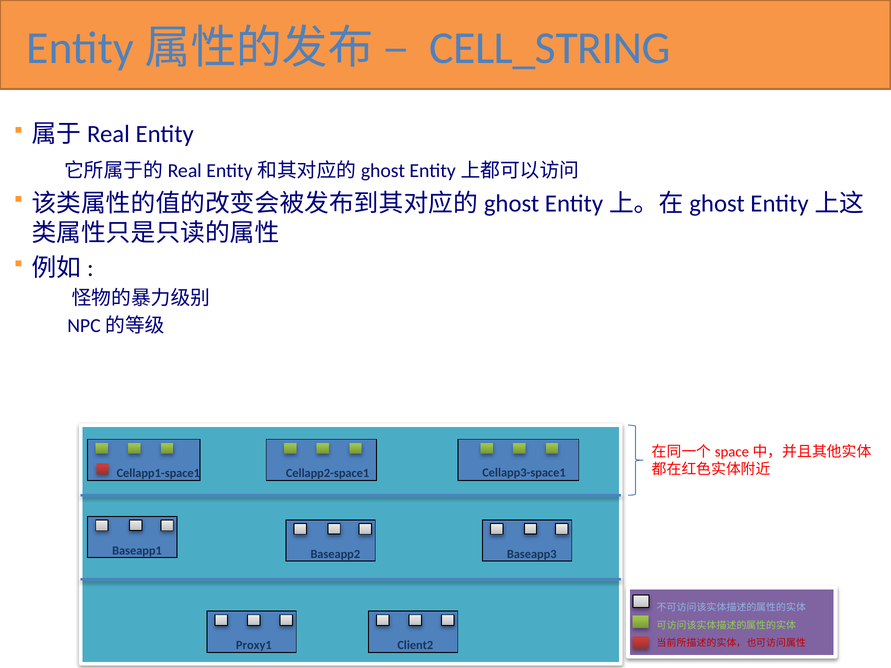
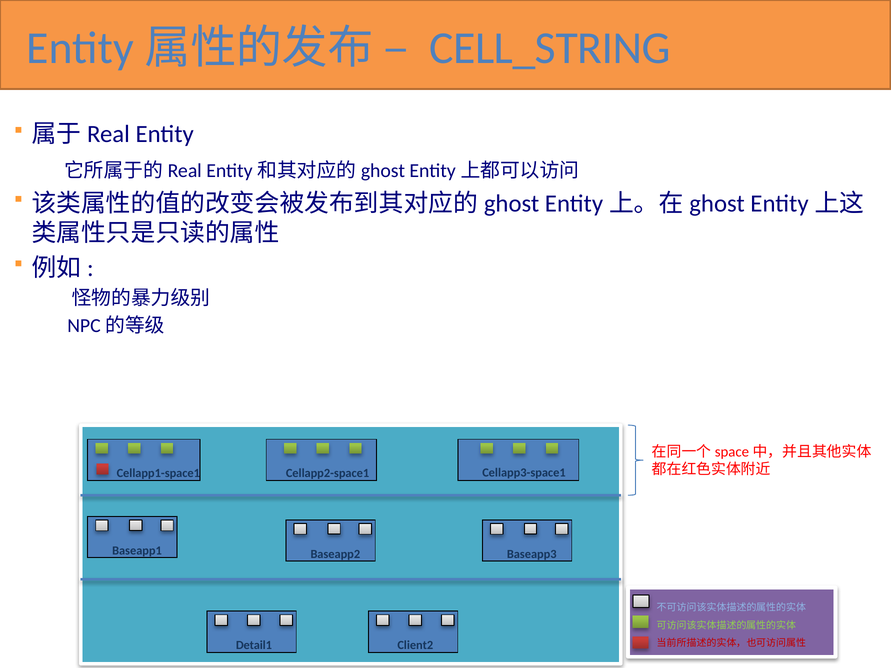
Proxy1: Proxy1 -> Detail1 (254, 645)
